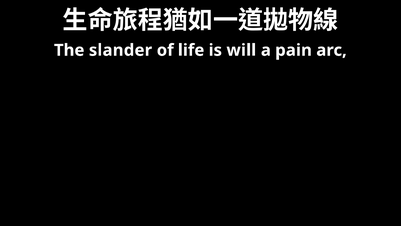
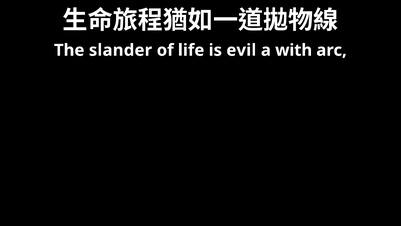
will: will -> evil (241, 50)
pain: pain -> with (294, 50)
